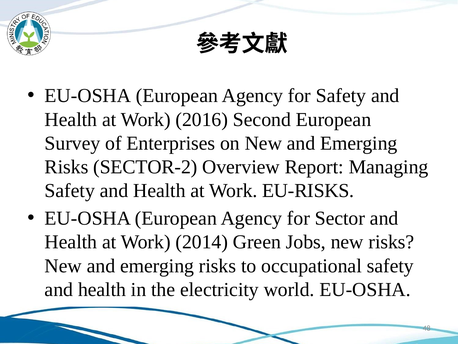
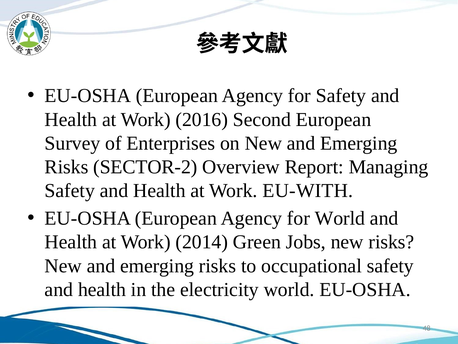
EU-RISKS: EU-RISKS -> EU-WITH (308, 190)
for Sector: Sector -> World (340, 218)
